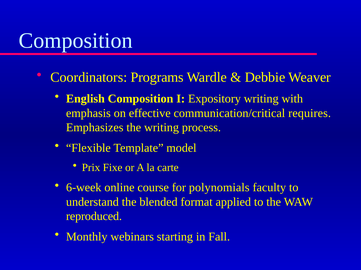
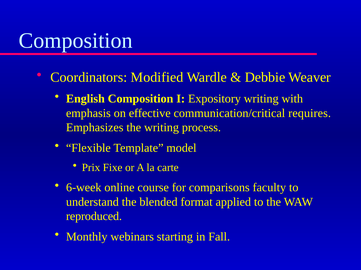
Programs: Programs -> Modified (157, 77)
polynomials: polynomials -> comparisons (219, 188)
